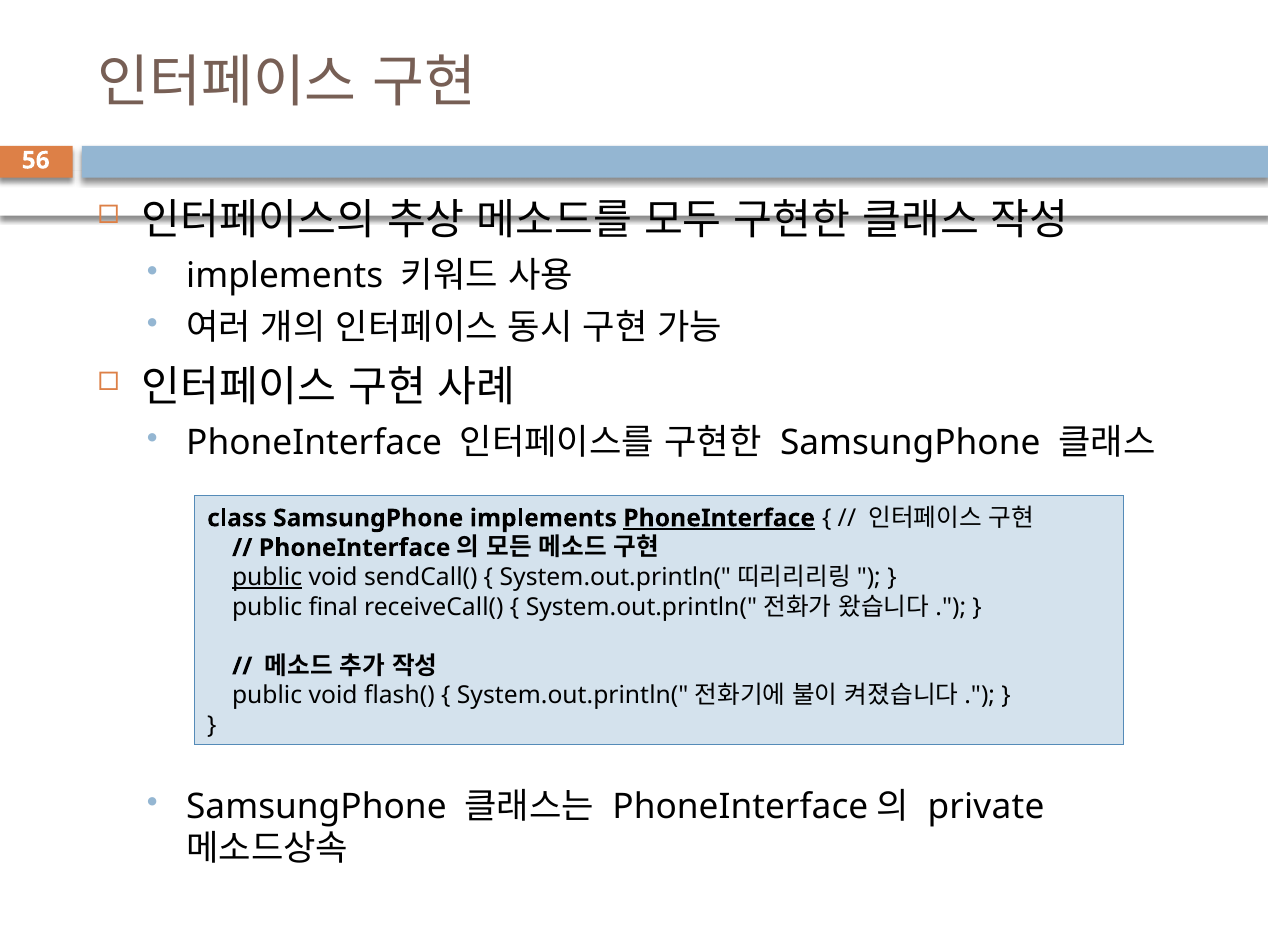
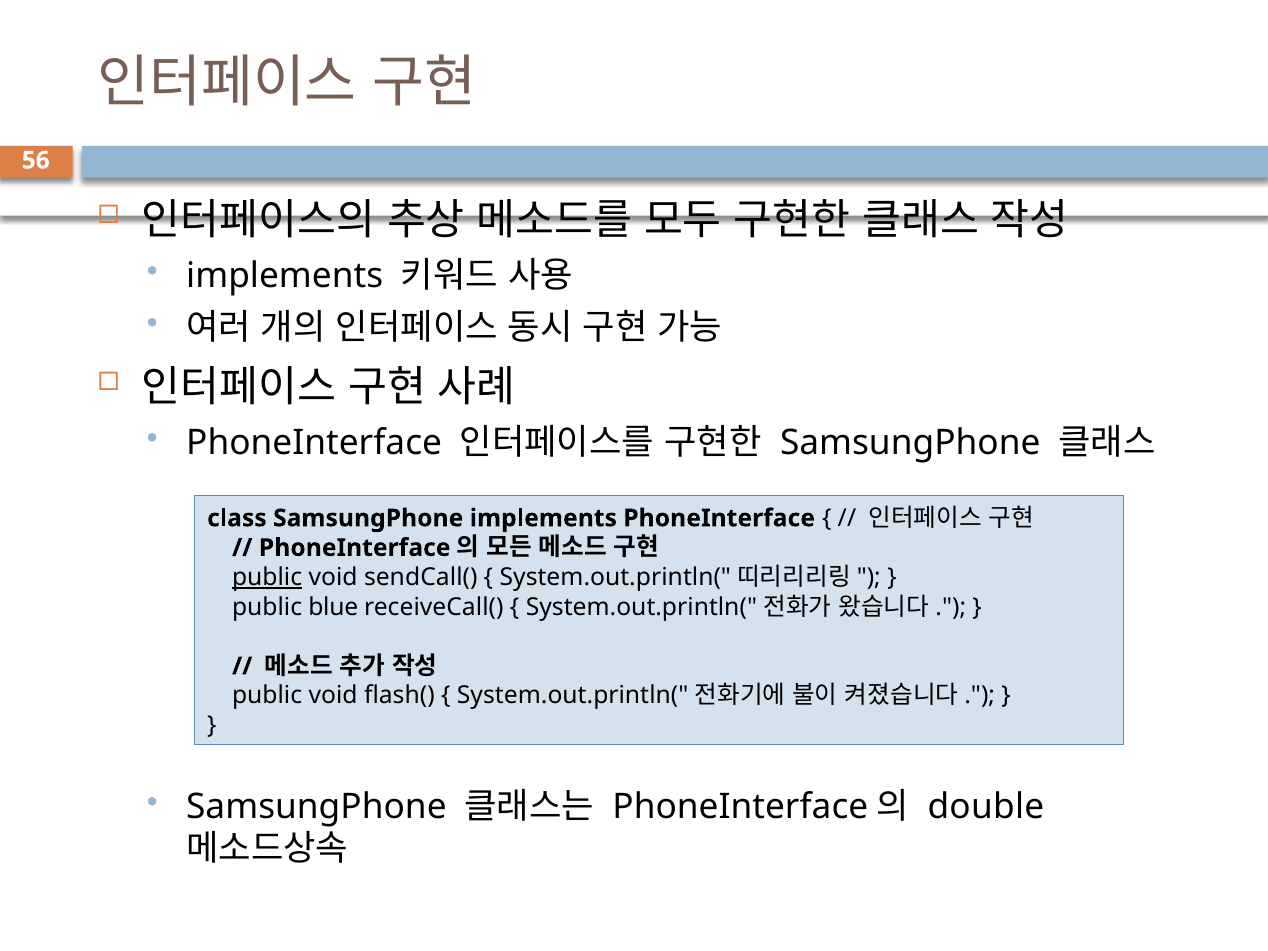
PhoneInterface underline: present -> none (719, 518)
final: final -> blue (333, 607)
private: private -> double (986, 807)
